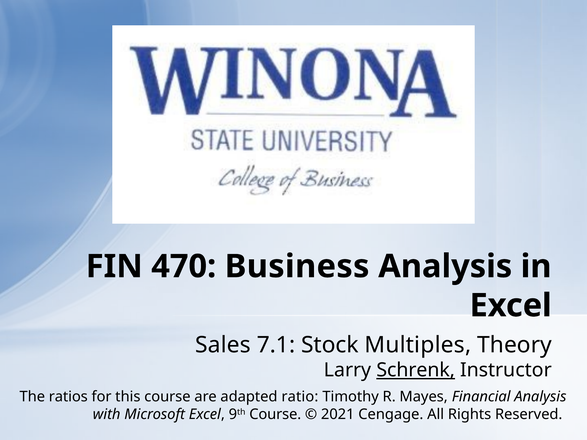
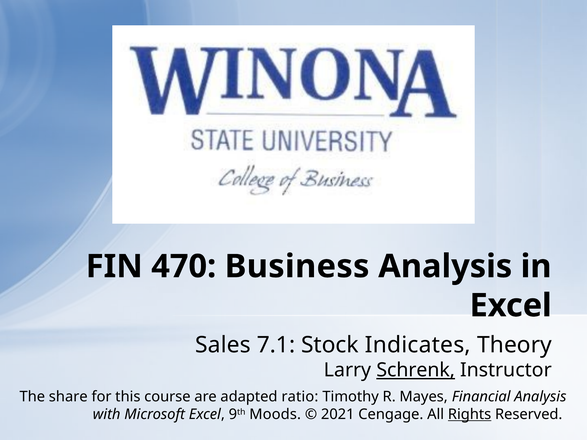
Multiples: Multiples -> Indicates (418, 345)
ratios: ratios -> share (68, 397)
9th Course: Course -> Moods (275, 415)
Rights underline: none -> present (470, 415)
